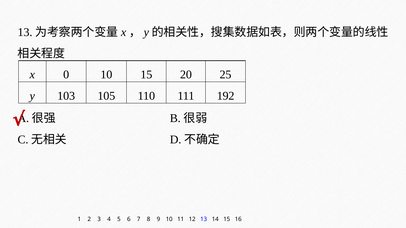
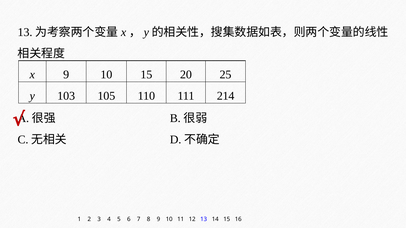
x 0: 0 -> 9 (66, 75)
192: 192 -> 214 (226, 96)
